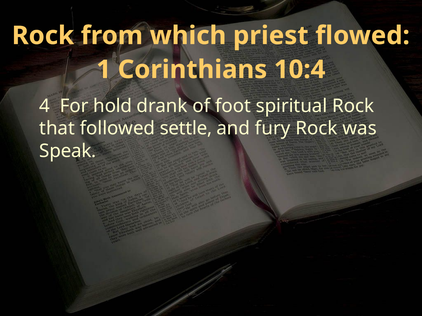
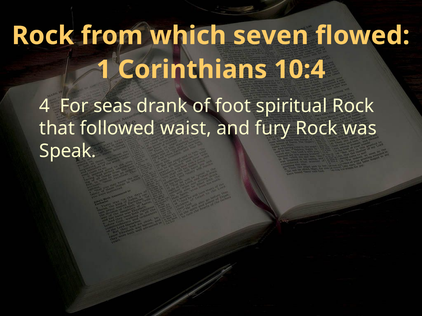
priest: priest -> seven (271, 36)
hold: hold -> seas (113, 106)
settle: settle -> waist (186, 129)
